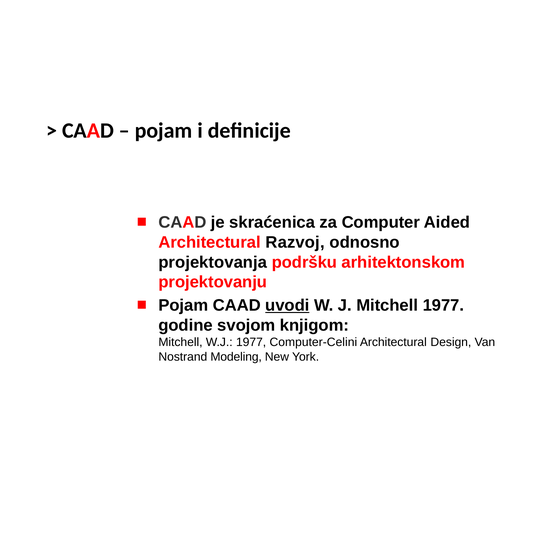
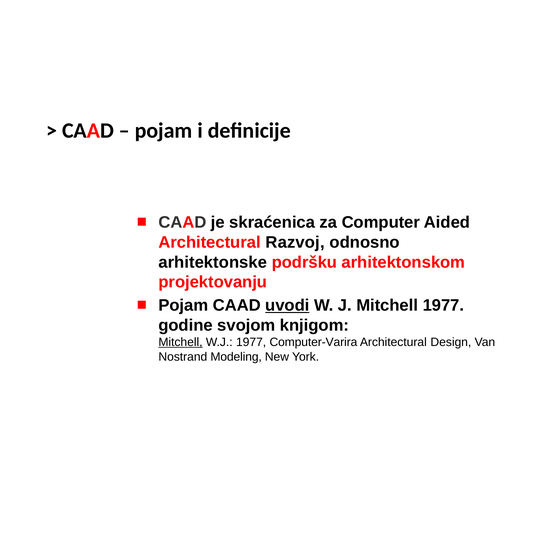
projektovanja: projektovanja -> arhitektonske (213, 262)
Mitchell underline: none -> present (181, 342)
Computer-Celini: Computer-Celini -> Computer-Varira (313, 342)
